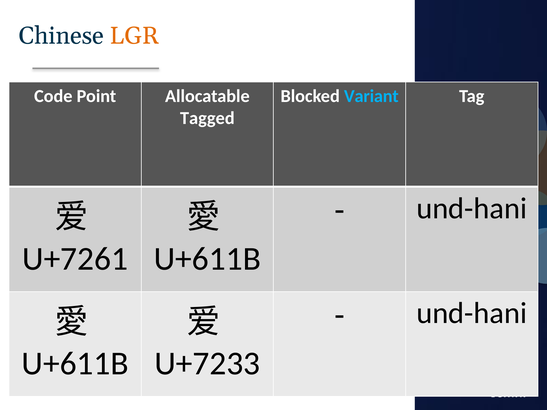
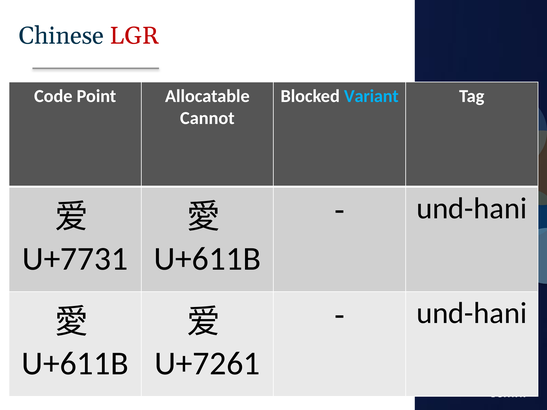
LGR colour: orange -> red (135, 36)
Tagged: Tagged -> Cannot (207, 118)
U+7261: U+7261 -> U+7731 (75, 259)
U+7233: U+7233 -> U+7261 (207, 364)
